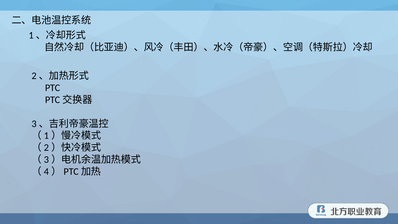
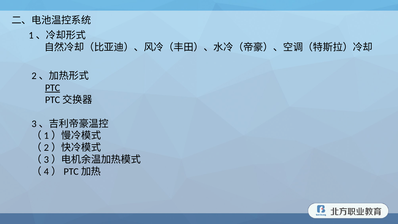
PTC underline: none -> present (53, 88)
